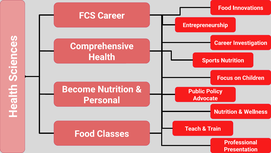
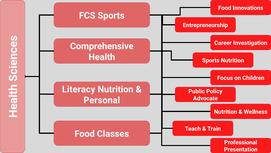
FCS Career: Career -> Sports (111, 16)
Become: Become -> Literacy (79, 89)
